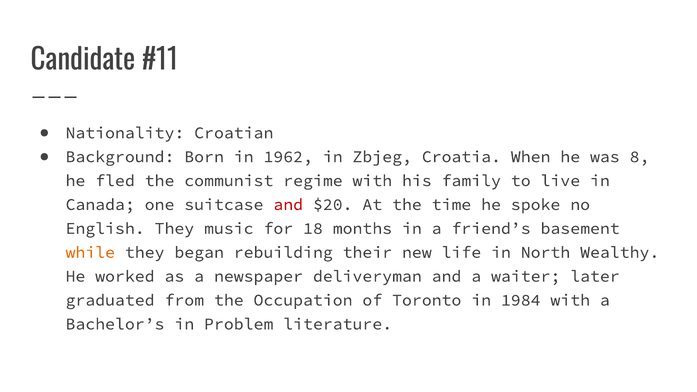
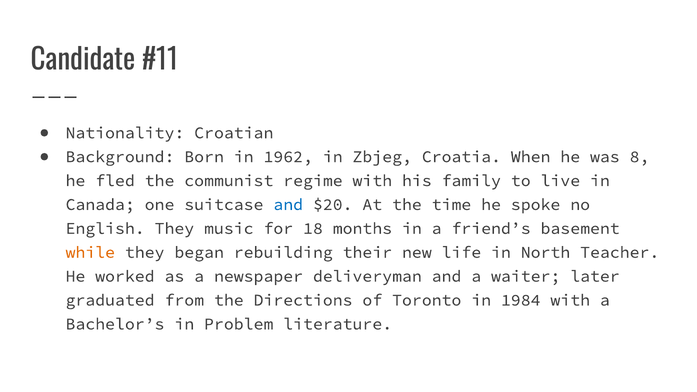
and colour: red -> blue (288, 205)
Wealthy: Wealthy -> Teacher (620, 252)
Occupation: Occupation -> Directions (303, 300)
